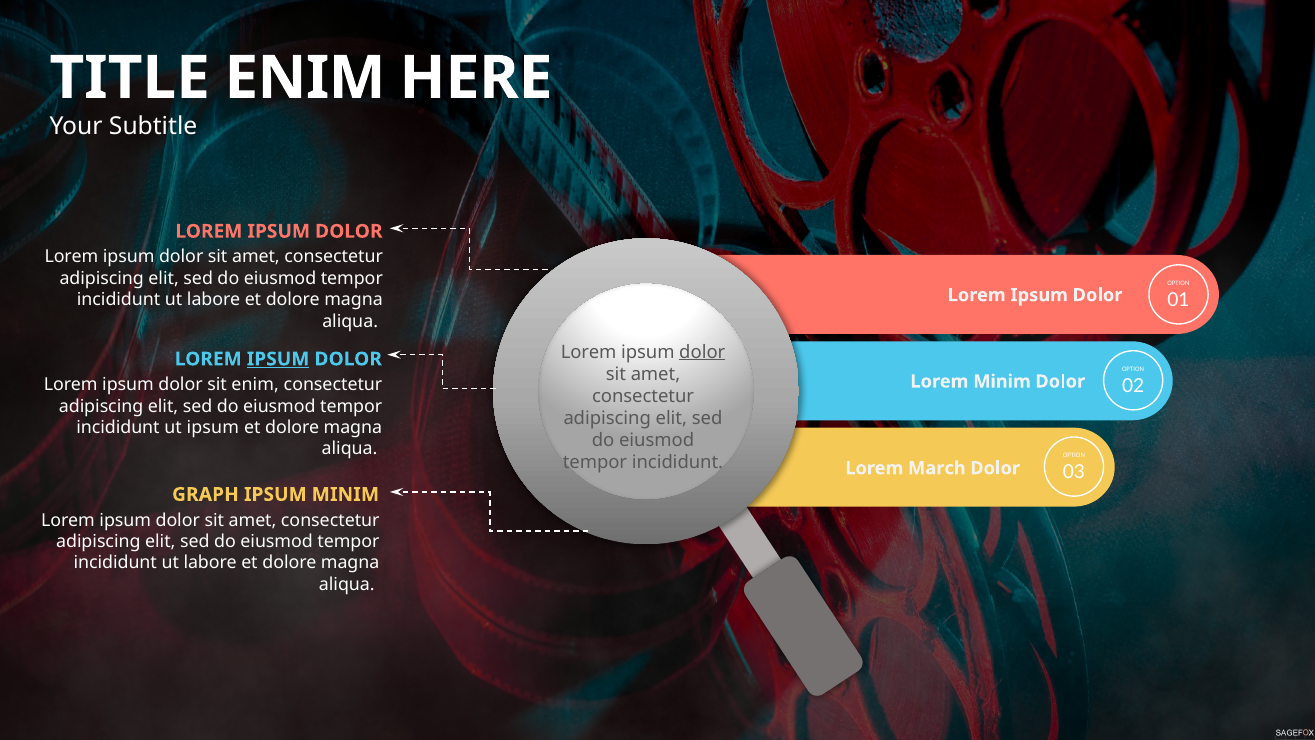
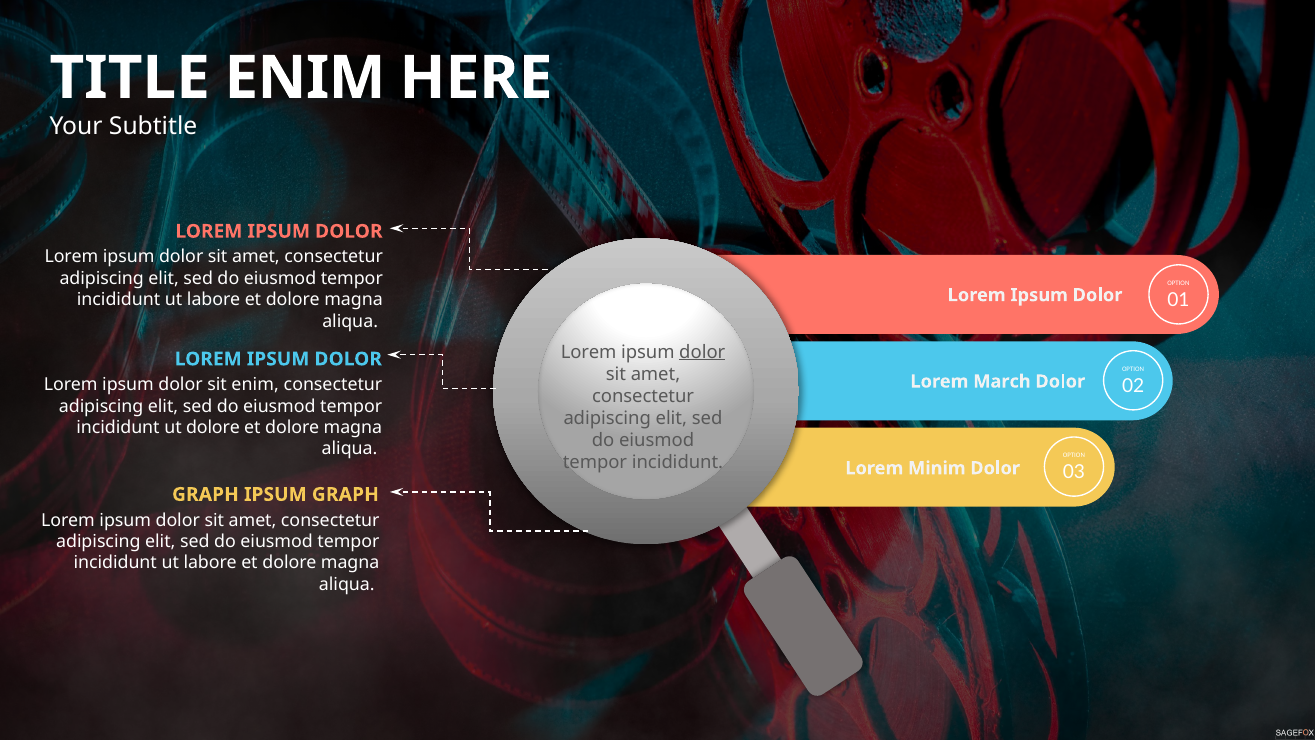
IPSUM underline: present -> none (278, 359)
Lorem Minim: Minim -> March (1002, 381)
ut ipsum: ipsum -> dolore (213, 427)
March: March -> Minim (937, 468)
IPSUM MINIM: MINIM -> GRAPH (345, 494)
